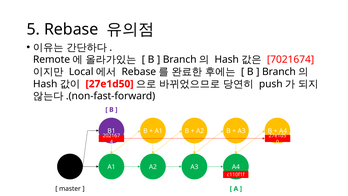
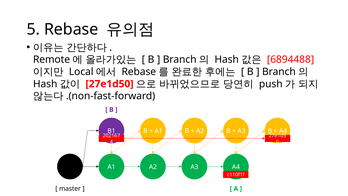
7021674: 7021674 -> 6894488 (291, 60)
